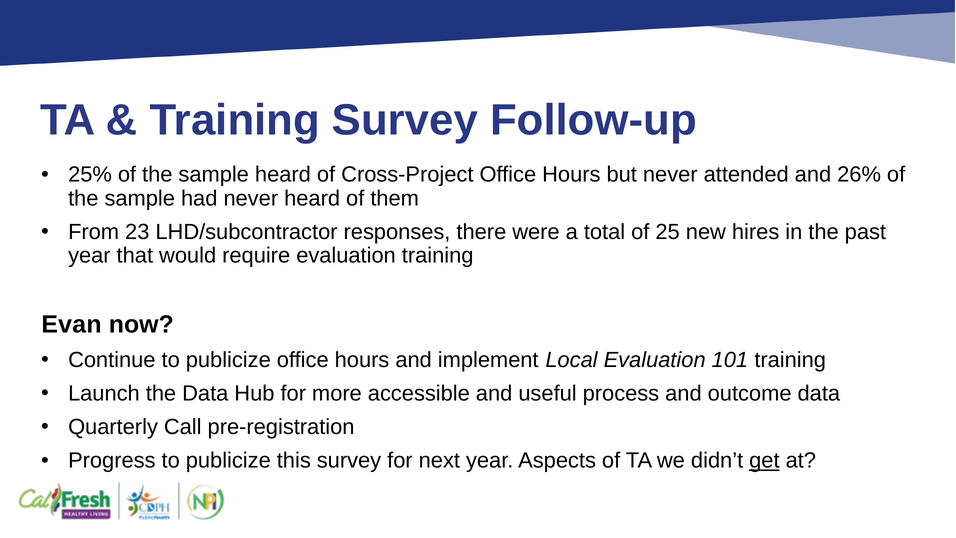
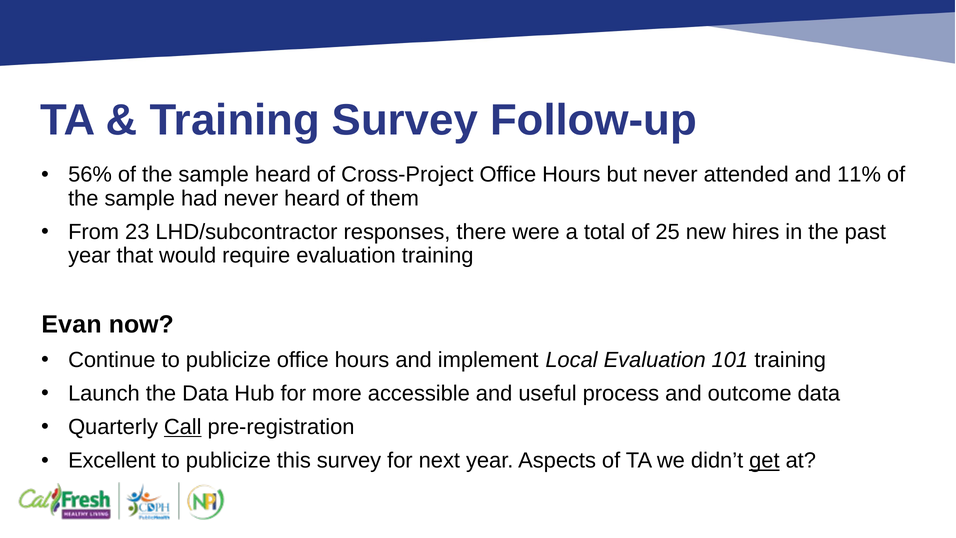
25%: 25% -> 56% (90, 175)
26%: 26% -> 11% (859, 175)
Call underline: none -> present (183, 427)
Progress: Progress -> Excellent (112, 461)
